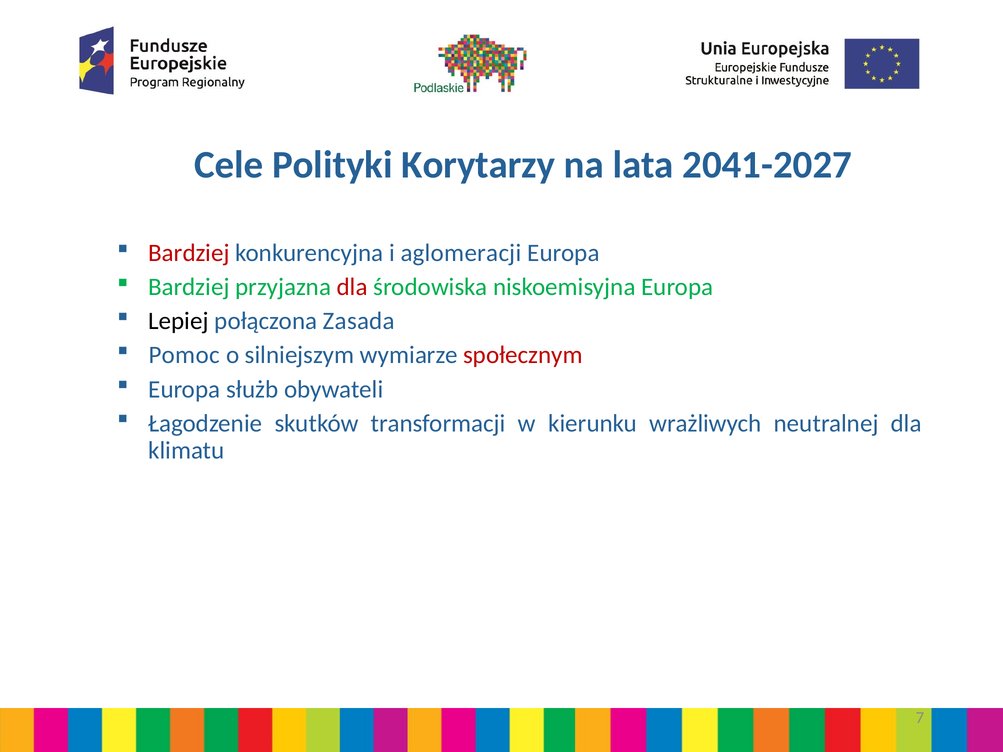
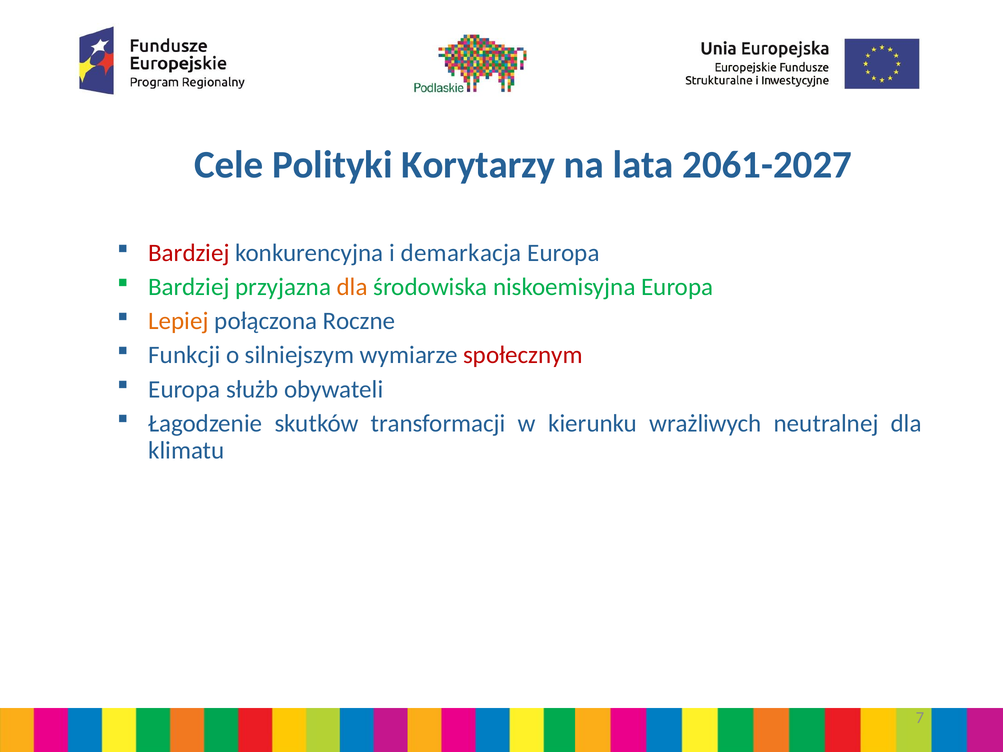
2041-2027: 2041-2027 -> 2061-2027 (767, 165)
aglomeracji: aglomeracji -> demarkacja (461, 253)
dla colour: red -> orange (352, 287)
Lepiej colour: black -> orange (179, 321)
Zasada: Zasada -> Roczne (359, 321)
Pomoc: Pomoc -> Funkcji (184, 355)
